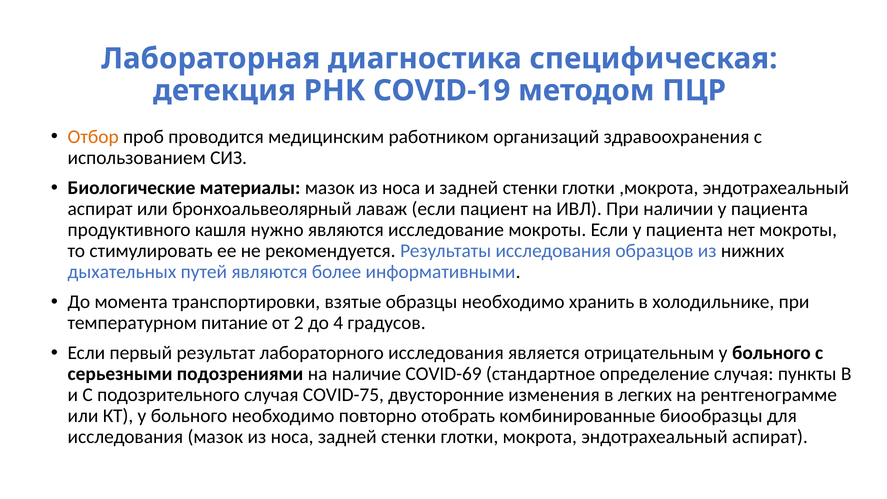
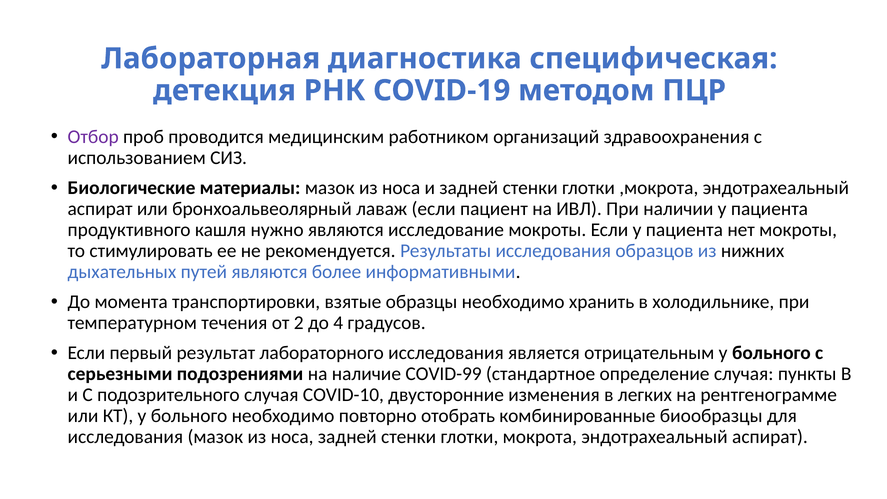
Отбор colour: orange -> purple (93, 137)
питание: питание -> течения (234, 323)
COVID-69: COVID-69 -> COVID-99 (444, 374)
COVID-75: COVID-75 -> COVID-10 (343, 395)
